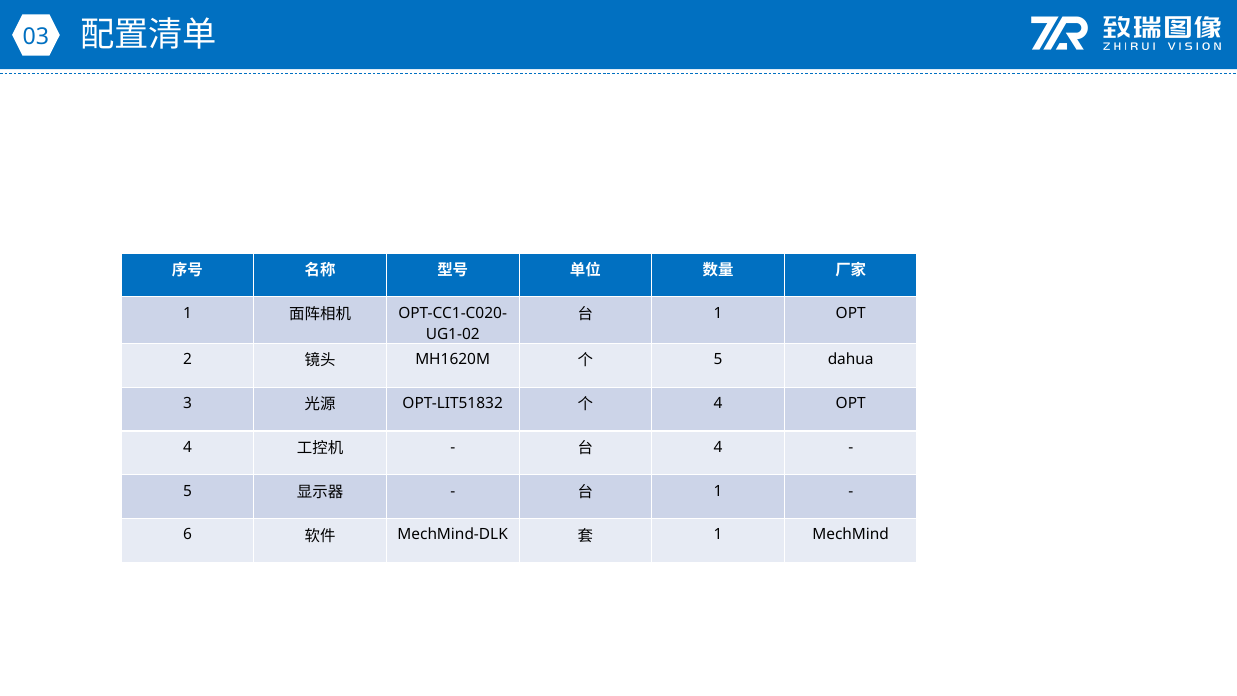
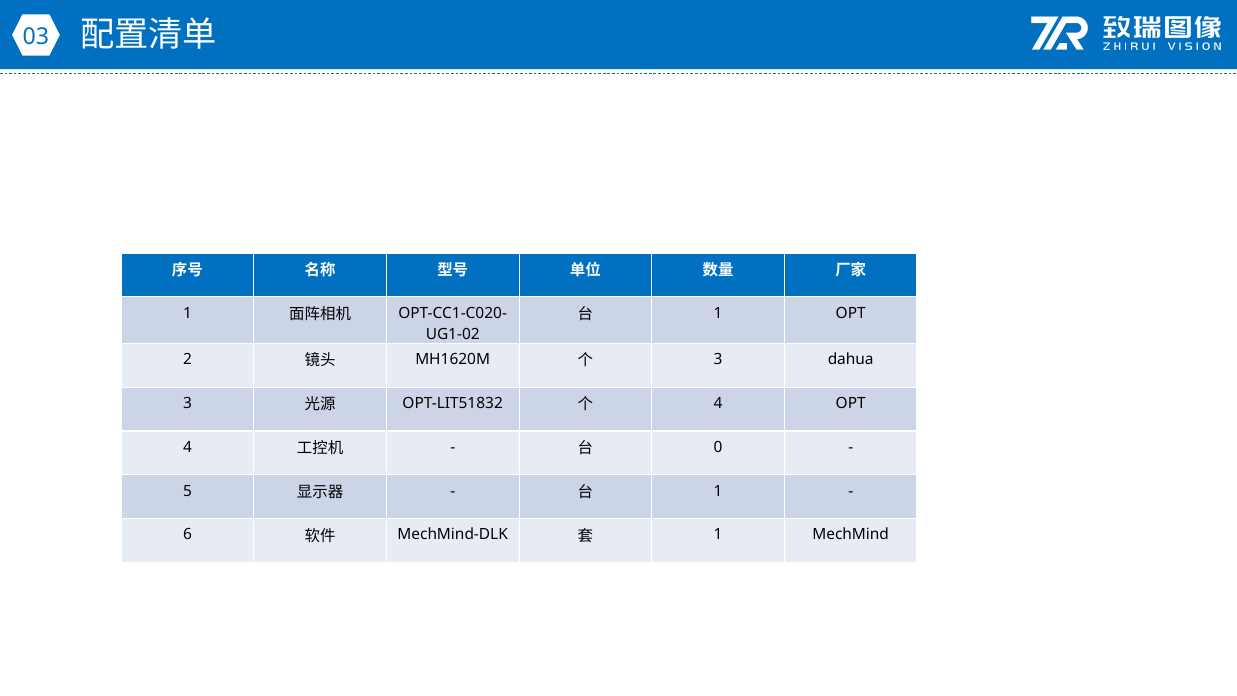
5: 5 -> 3 (718, 359)
4: 4 -> 0 (718, 447)
